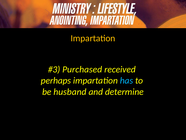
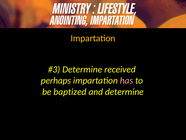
Purchased: Purchased -> Determine (82, 69)
has colour: light blue -> pink (126, 80)
husband: husband -> baptized (70, 91)
